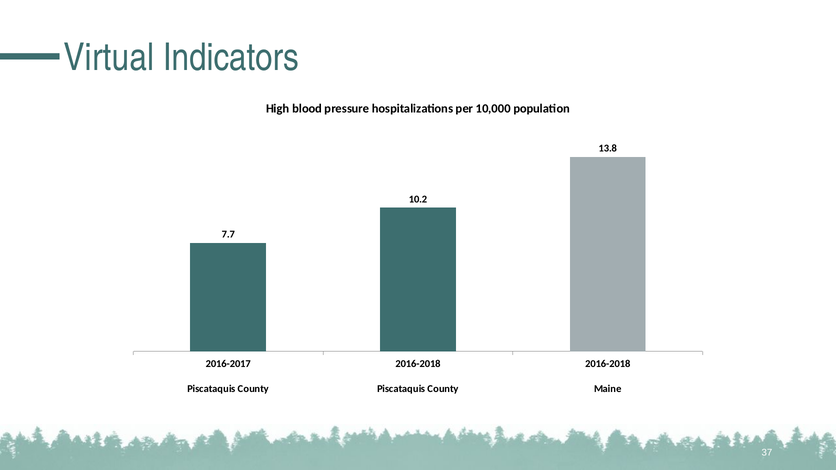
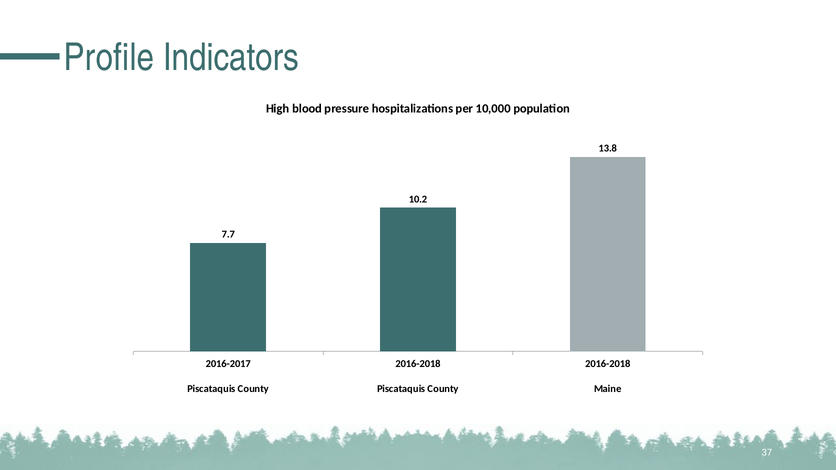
Virtual: Virtual -> Profile (109, 58)
